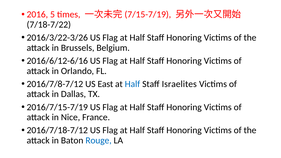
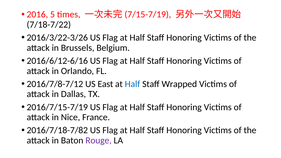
Israelites: Israelites -> Wrapped (179, 84)
2016/7/18-7/12: 2016/7/18-7/12 -> 2016/7/18-7/82 (57, 130)
Rouge colour: blue -> purple (99, 140)
